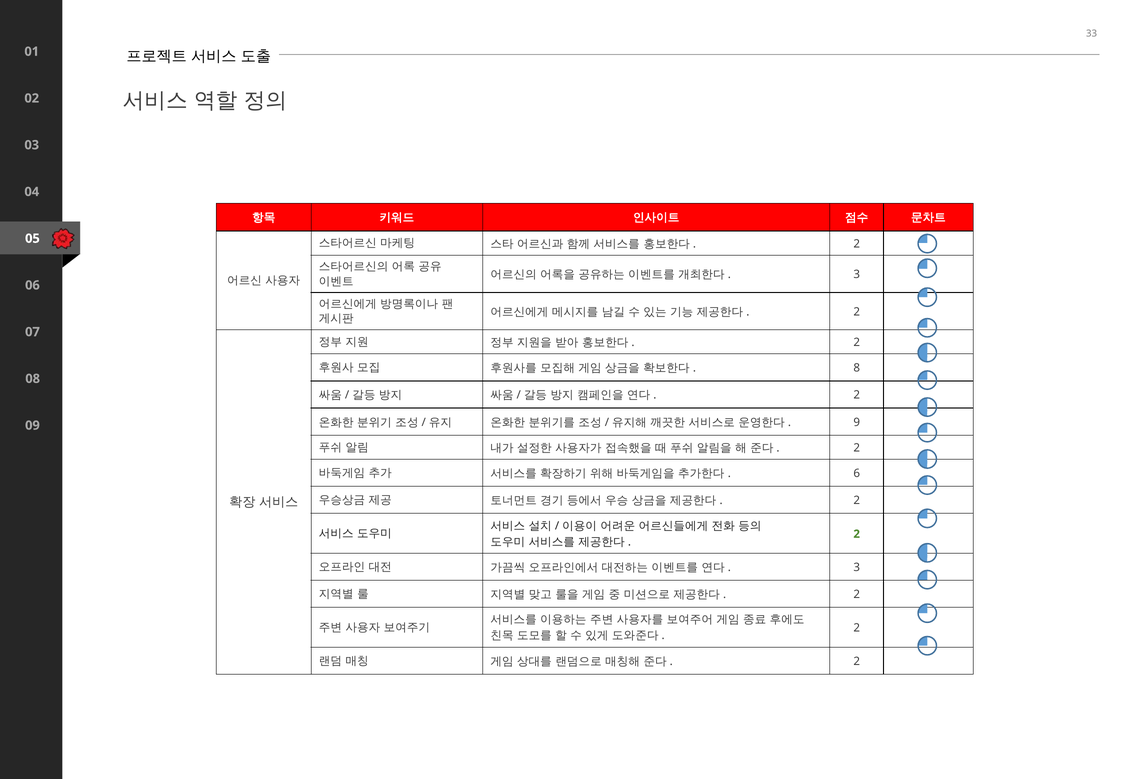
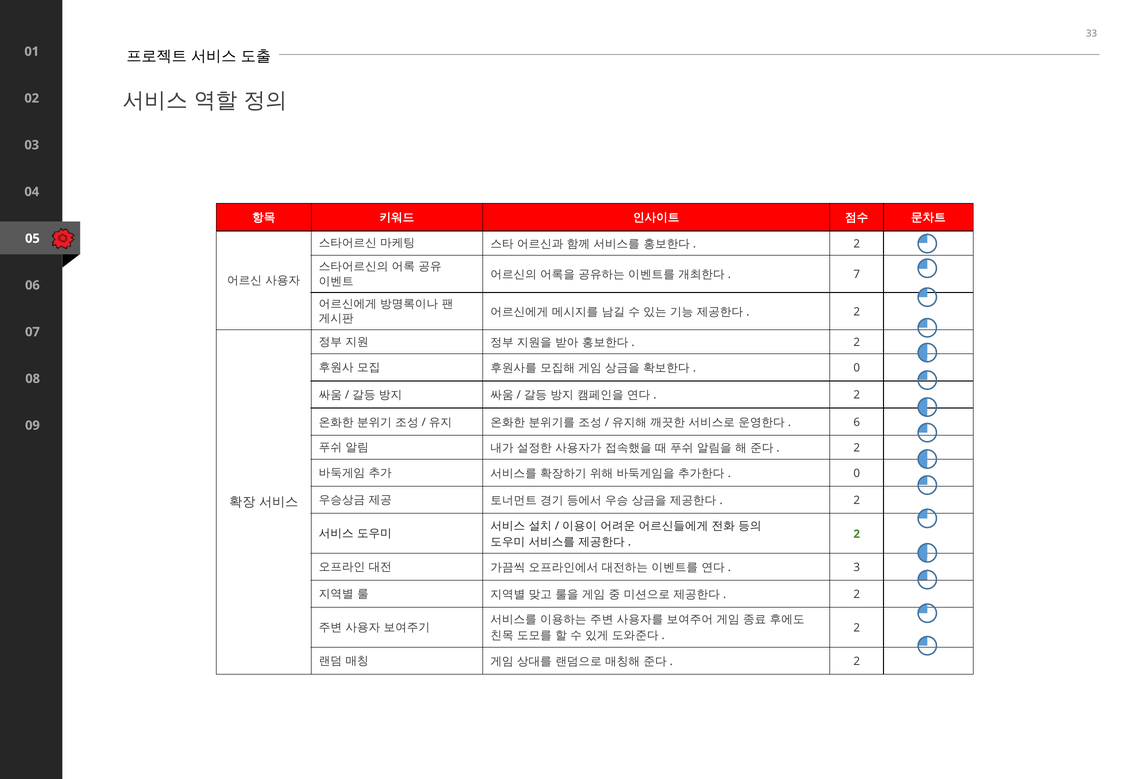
3: 3 -> 7 (857, 275)
8: 8 -> 0 (857, 368)
9: 9 -> 6 (857, 423)
6: 6 -> 0 (857, 474)
